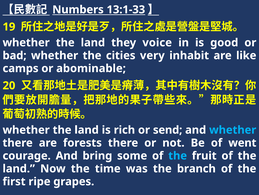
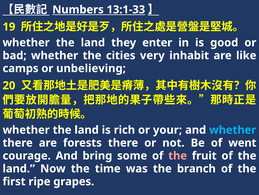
voice: voice -> enter (157, 42)
abominable: abominable -> unbelieving (91, 68)
send: send -> your (168, 129)
the colour: light blue -> pink (178, 155)
